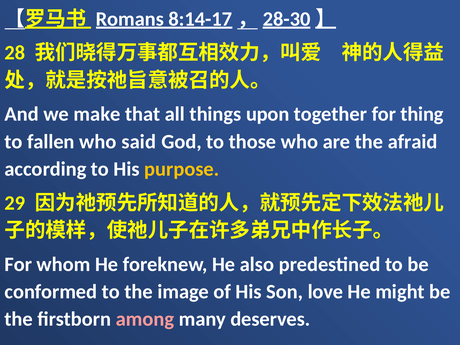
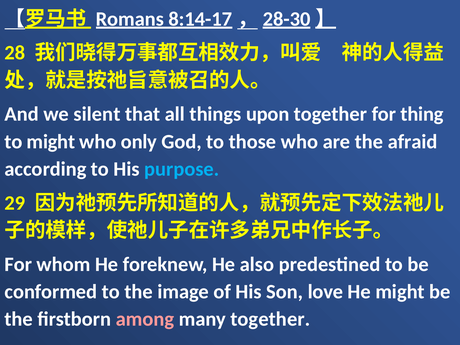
make: make -> silent (97, 114)
to fallen: fallen -> might (51, 142)
said: said -> only (139, 142)
purpose colour: yellow -> light blue (182, 169)
many deserves: deserves -> together (270, 319)
